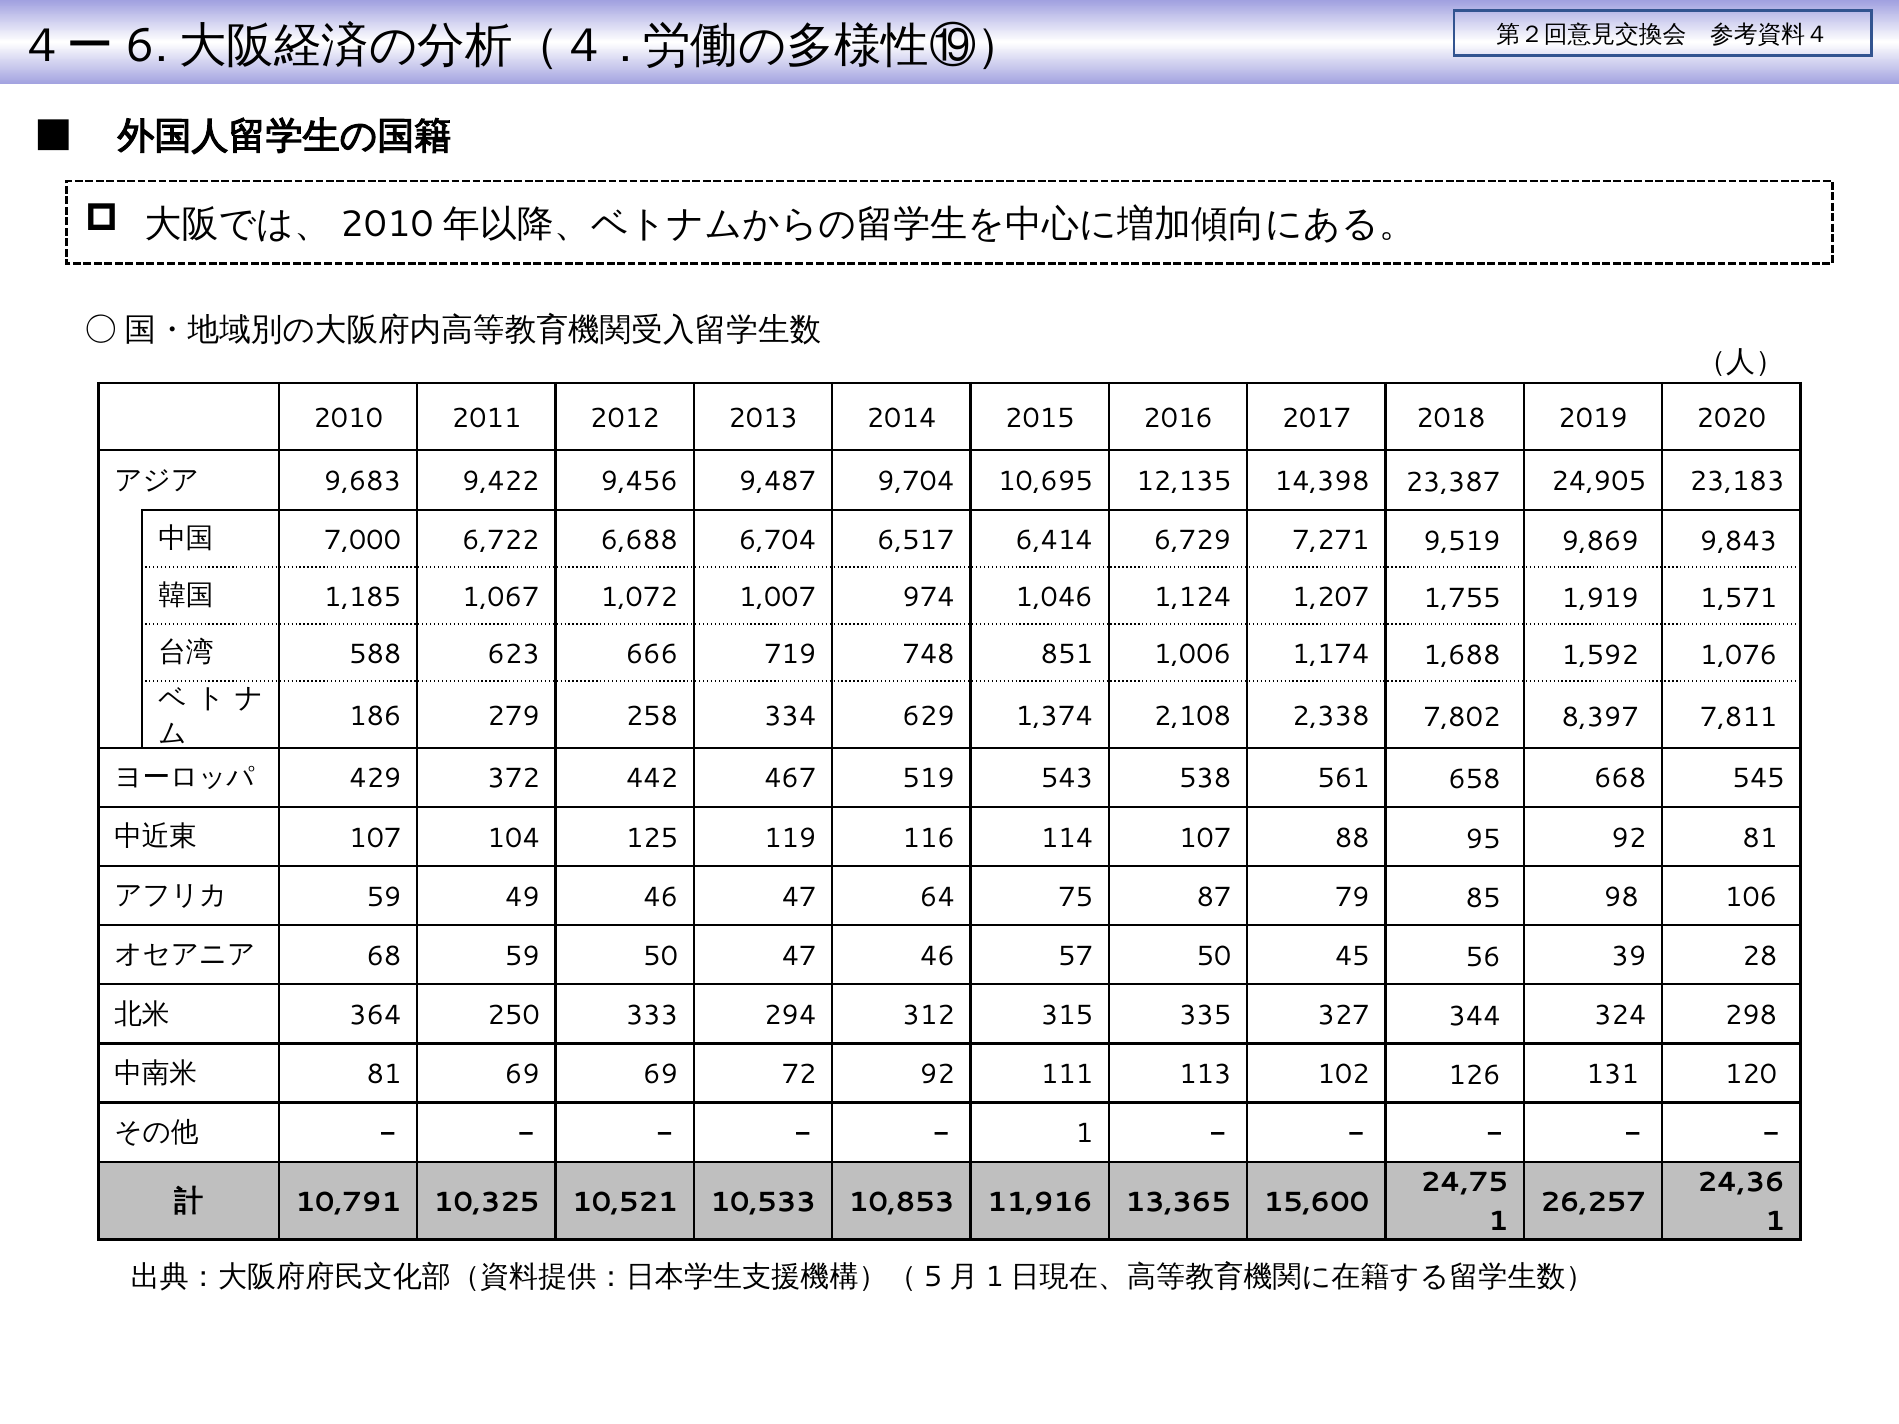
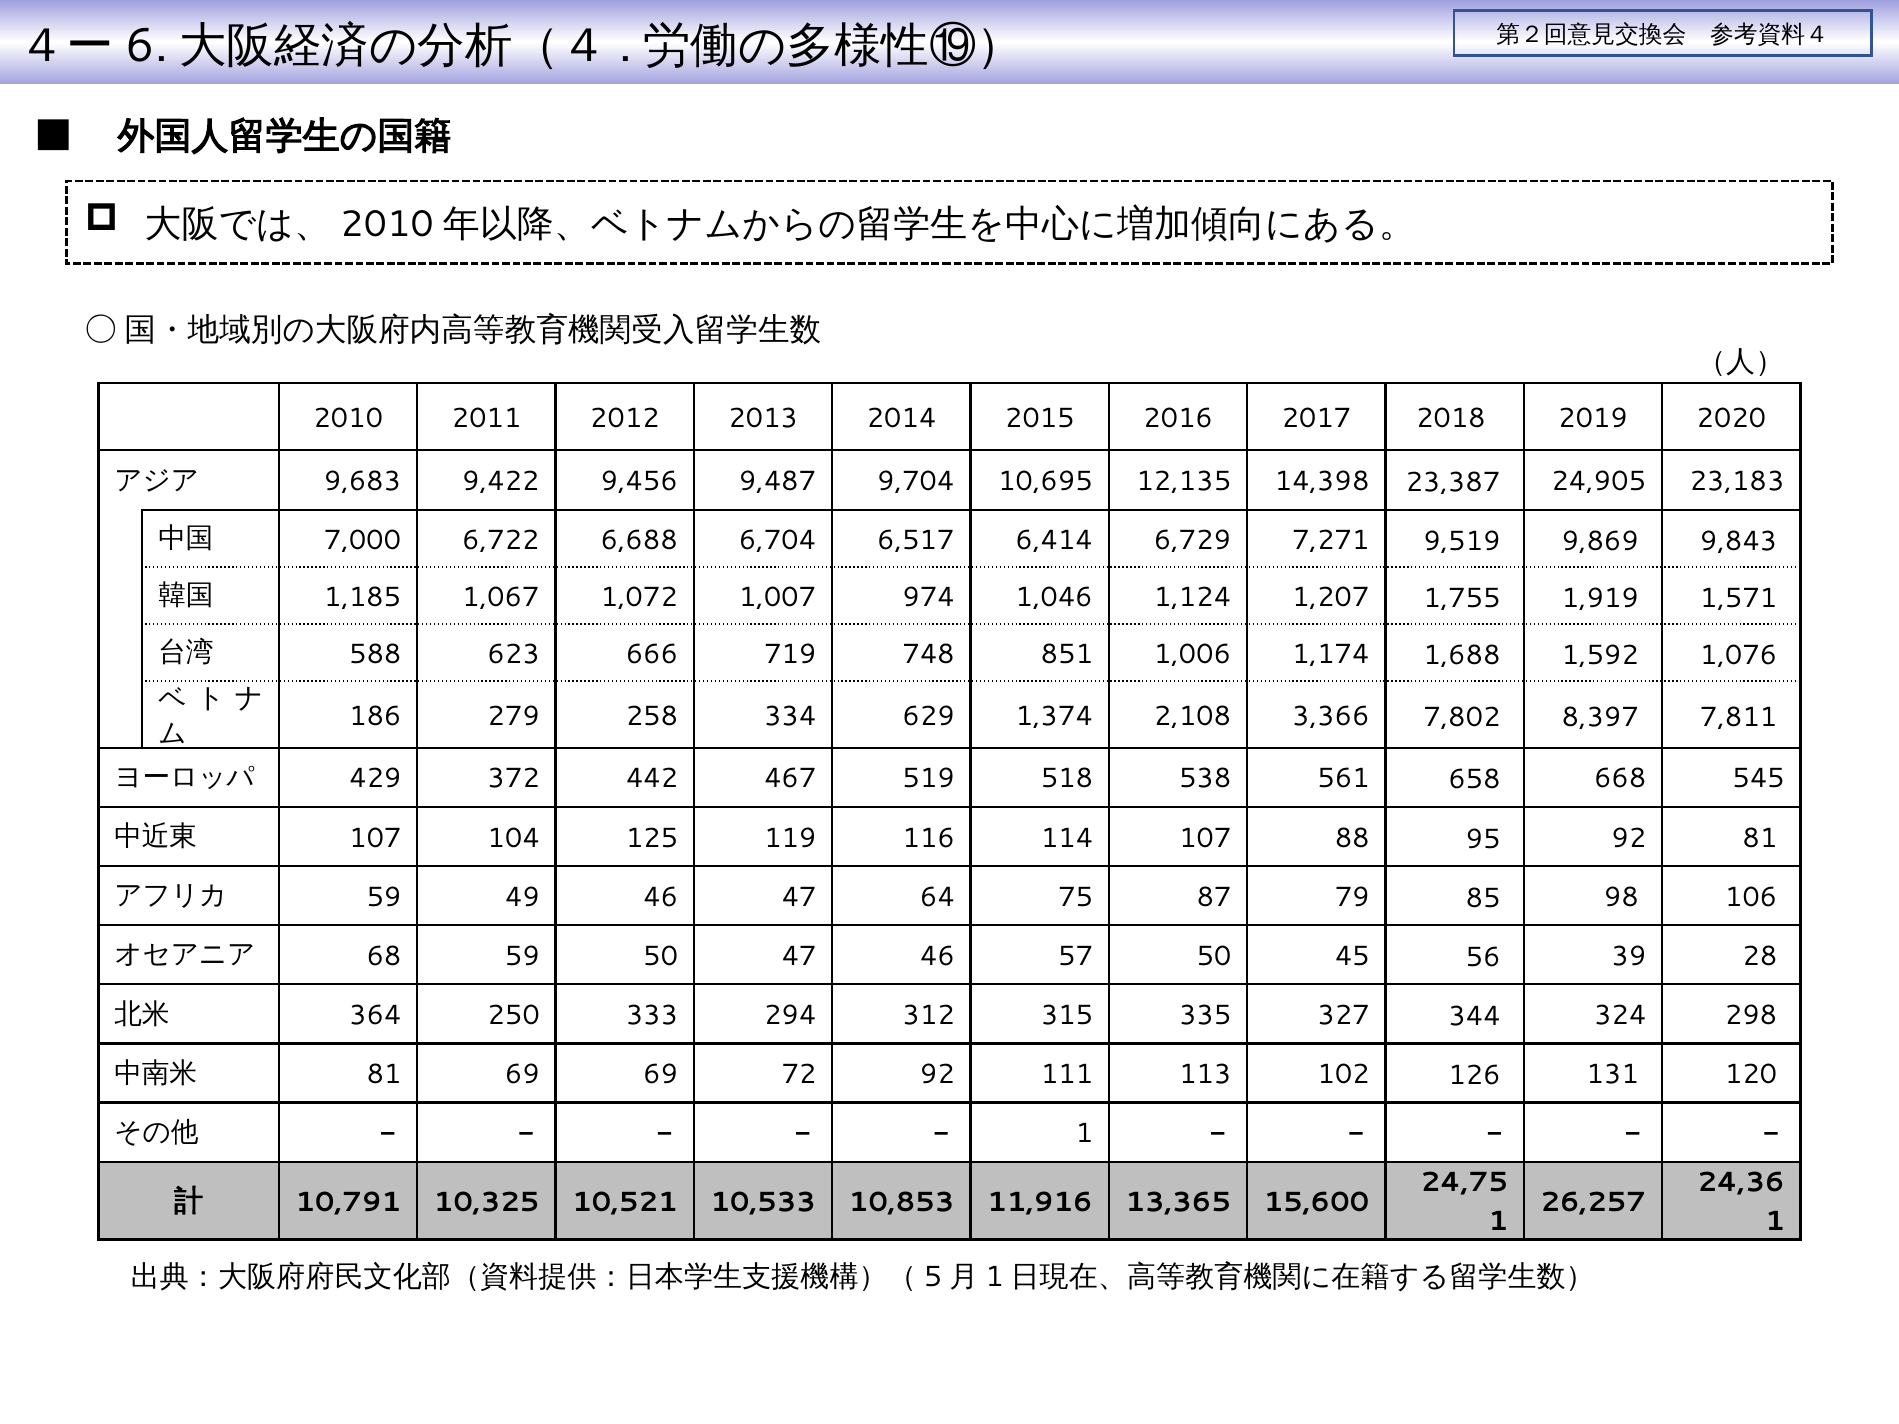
2,338: 2,338 -> 3,366 (1331, 716)
543: 543 -> 518 (1067, 779)
